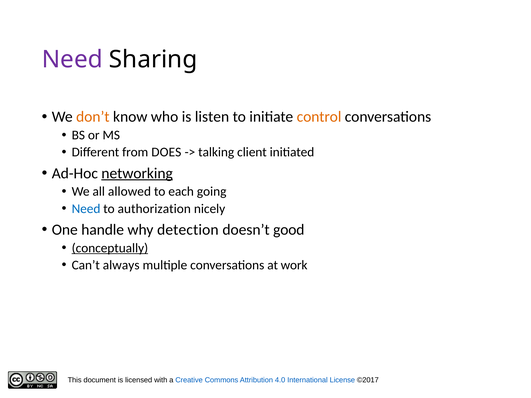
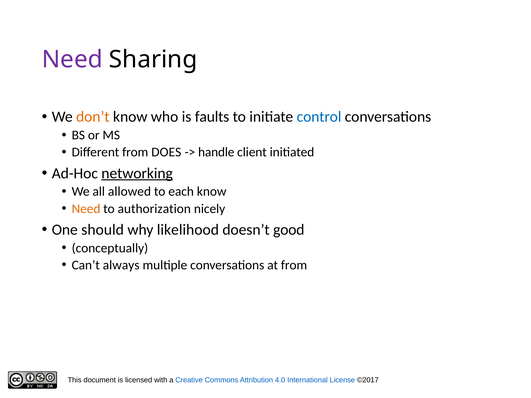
listen: listen -> faults (212, 117)
control colour: orange -> blue (319, 117)
talking: talking -> handle (216, 152)
each going: going -> know (212, 192)
Need colour: blue -> orange (86, 209)
handle: handle -> should (103, 230)
detection: detection -> likelihood (188, 230)
conceptually underline: present -> none (110, 248)
at work: work -> from (294, 265)
